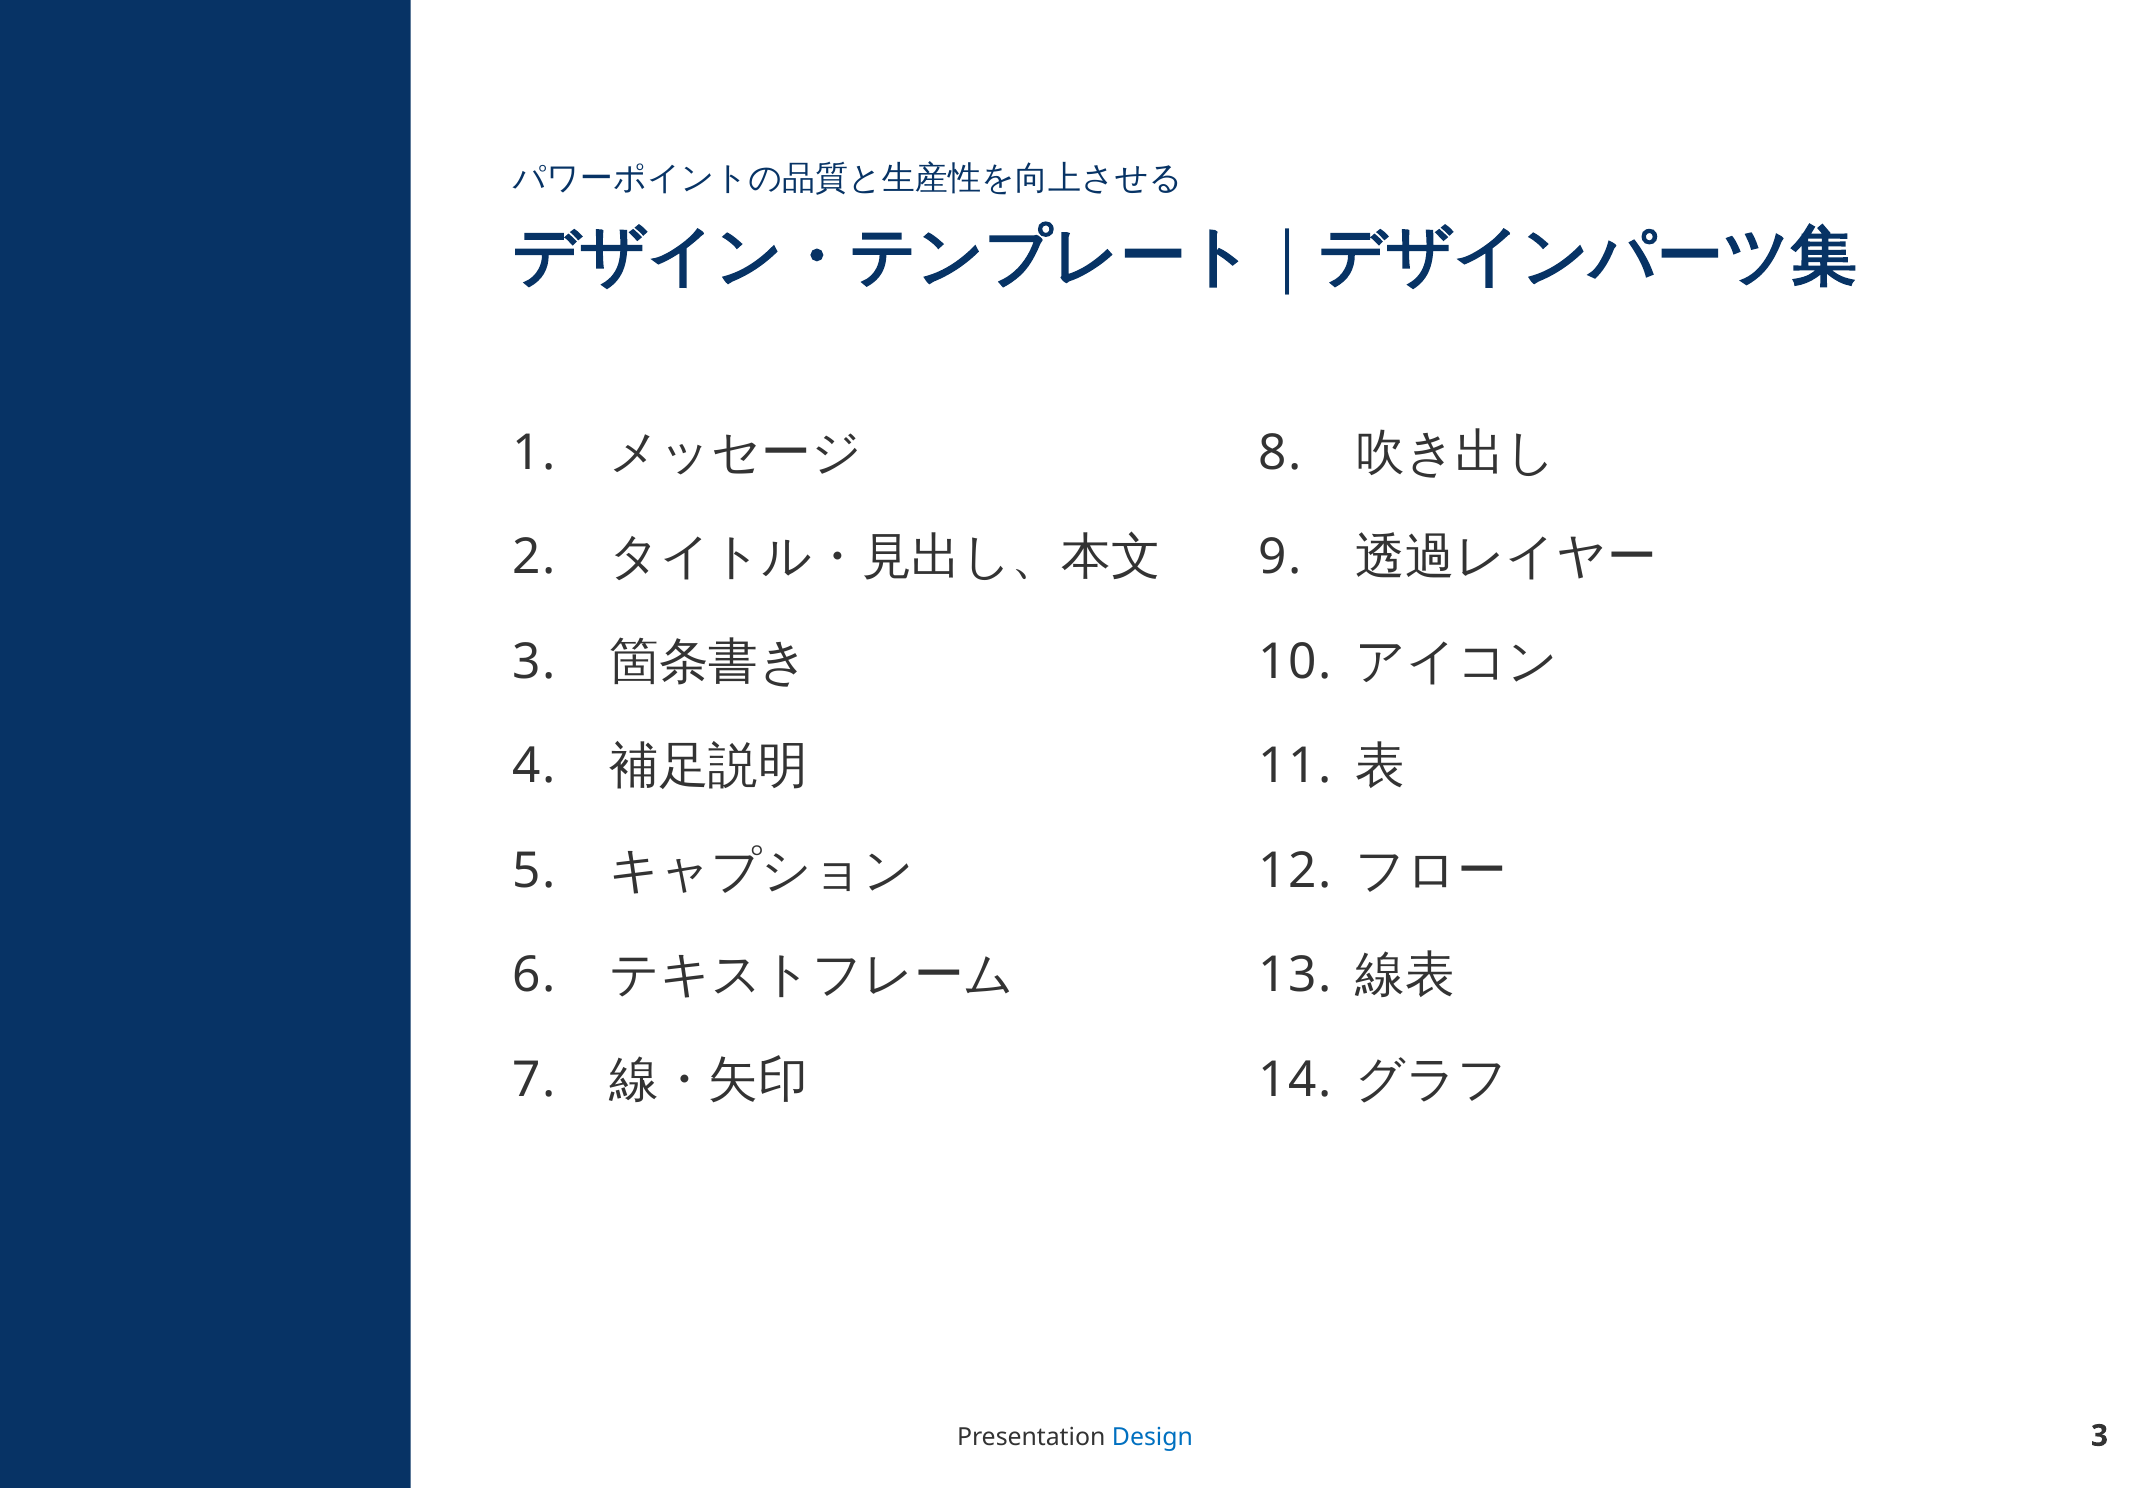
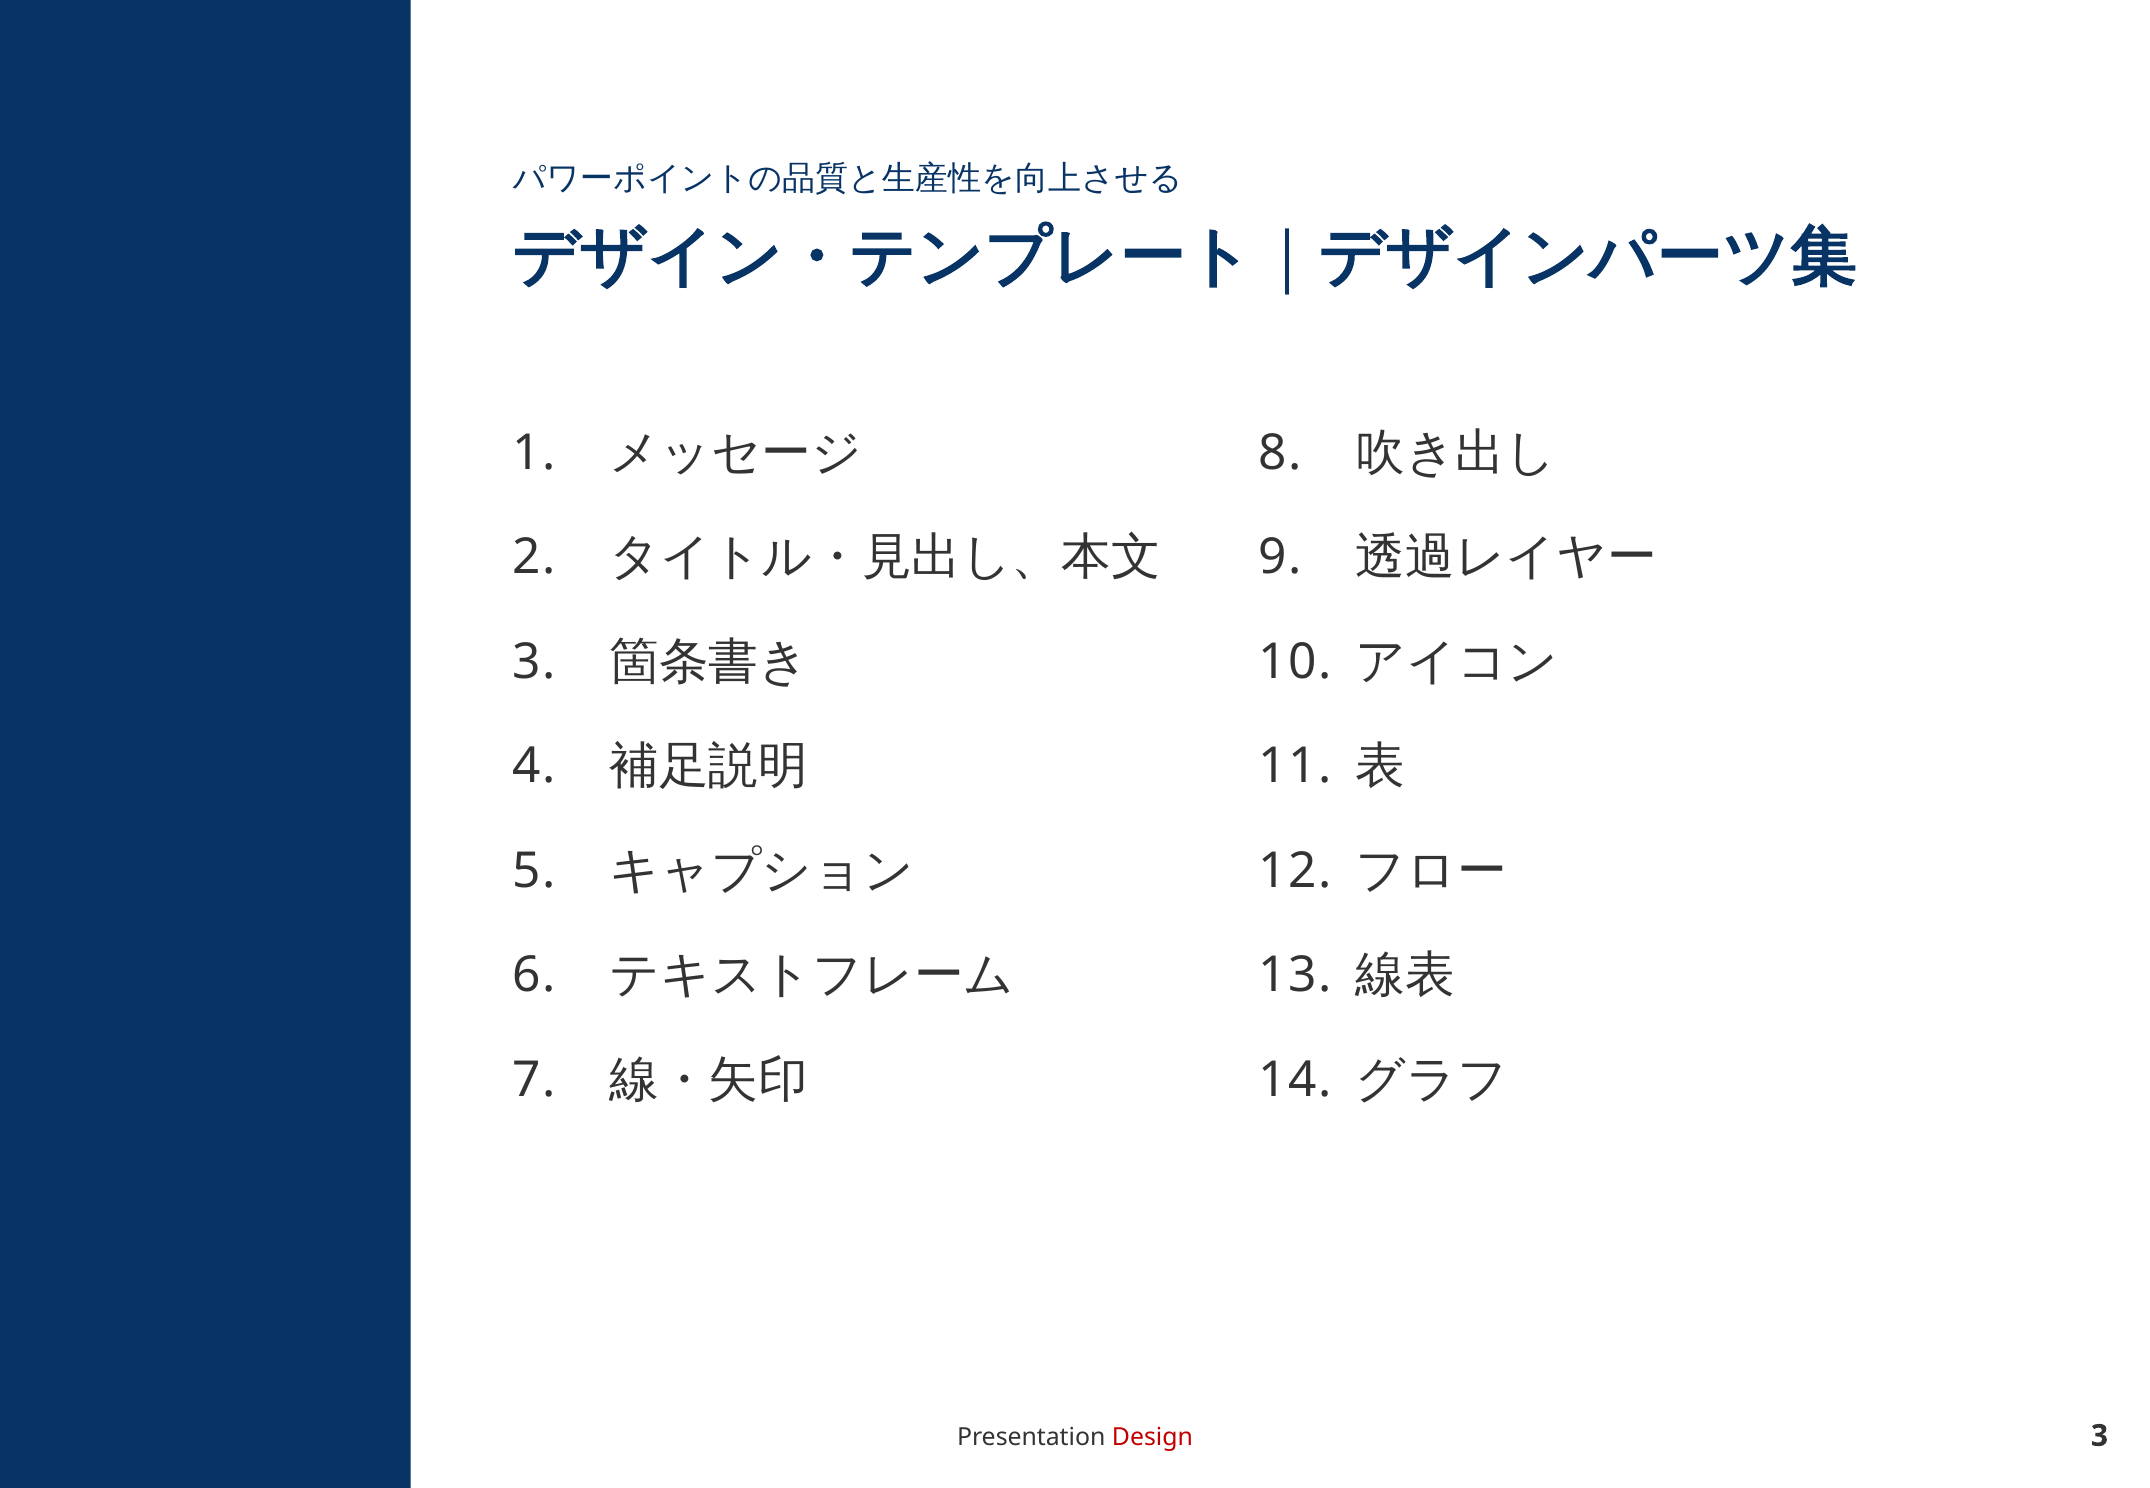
Design colour: blue -> red (1152, 1437)
